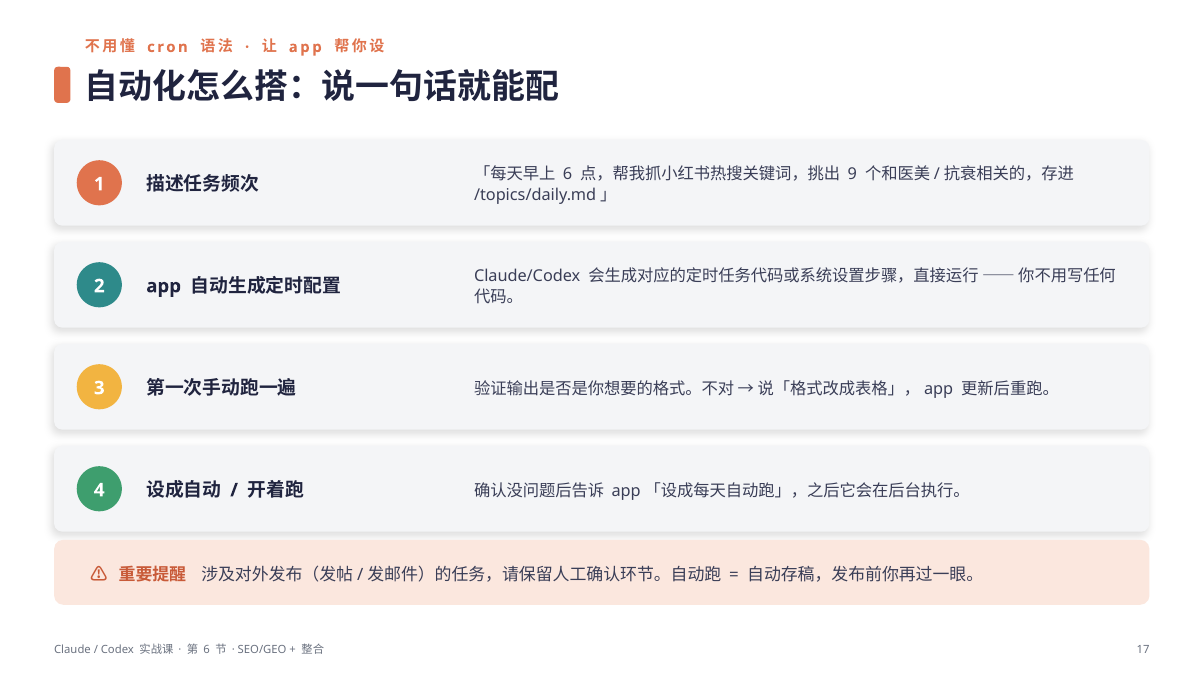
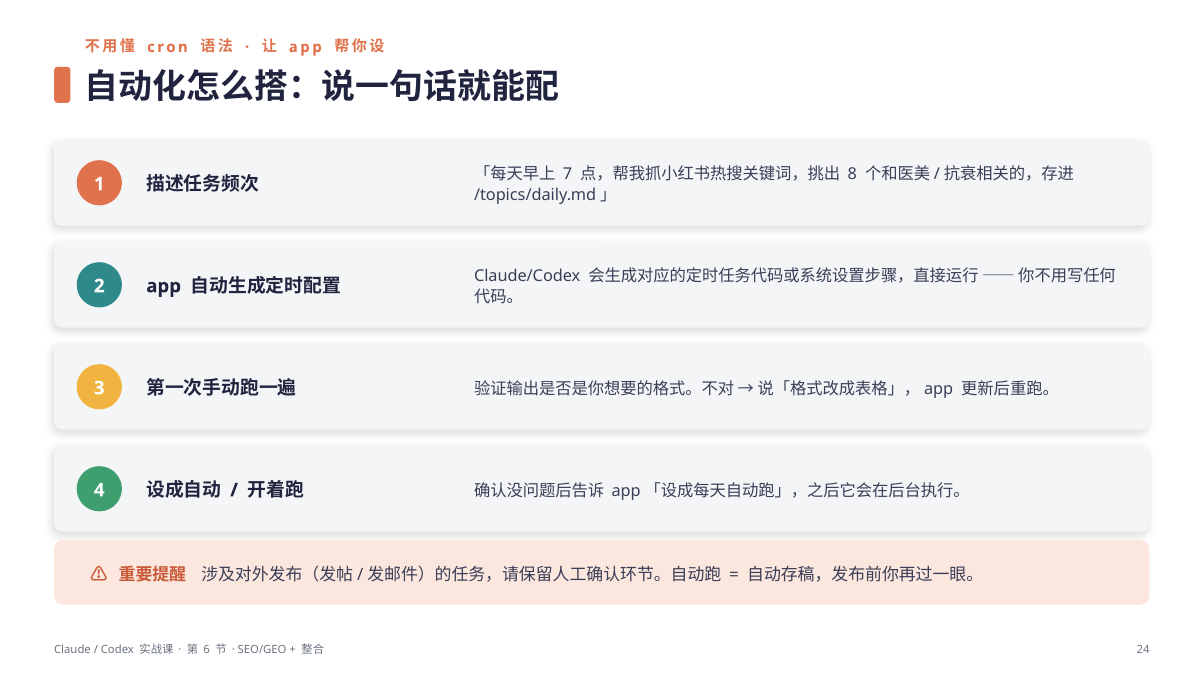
6: 6 -> 7 (568, 174)
9: 9 -> 8 (852, 174)
17: 17 -> 24 (1143, 650)
